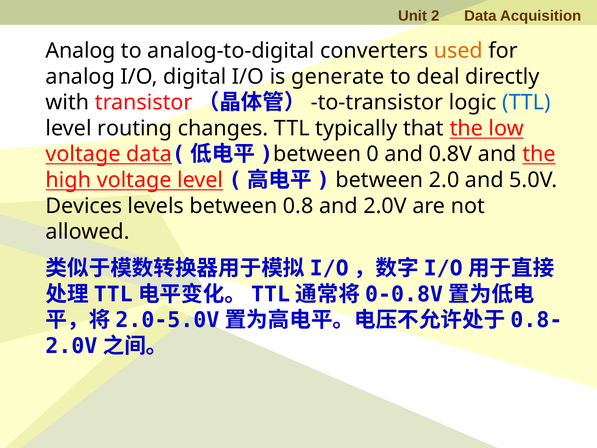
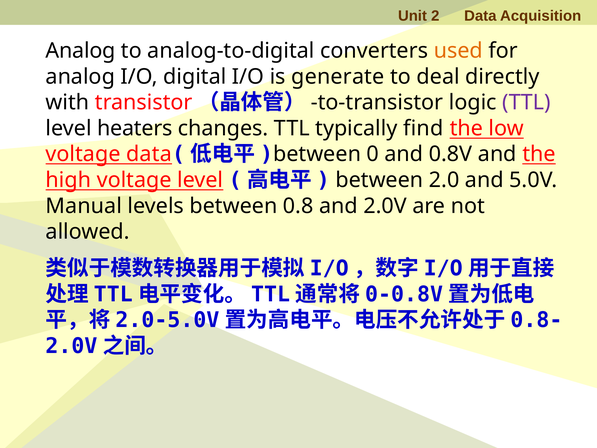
TTL colour: blue -> purple (526, 102)
routing: routing -> heaters (135, 128)
that: that -> find (423, 128)
Devices: Devices -> Manual (84, 206)
